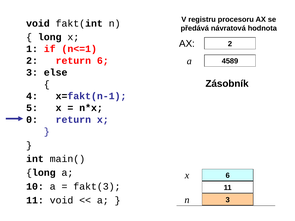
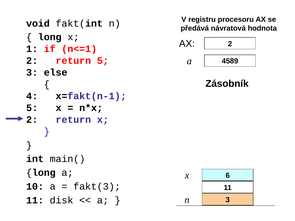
return 6: 6 -> 5 (103, 61)
0: 0 -> 2 (32, 120)
11 void: void -> disk (62, 200)
